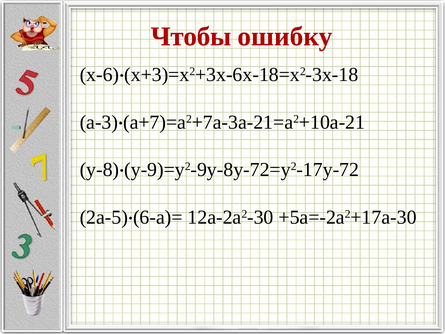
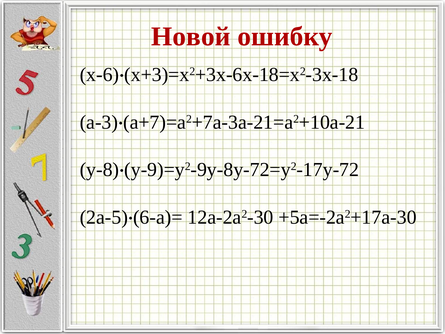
Чтобы: Чтобы -> Новой (191, 37)
